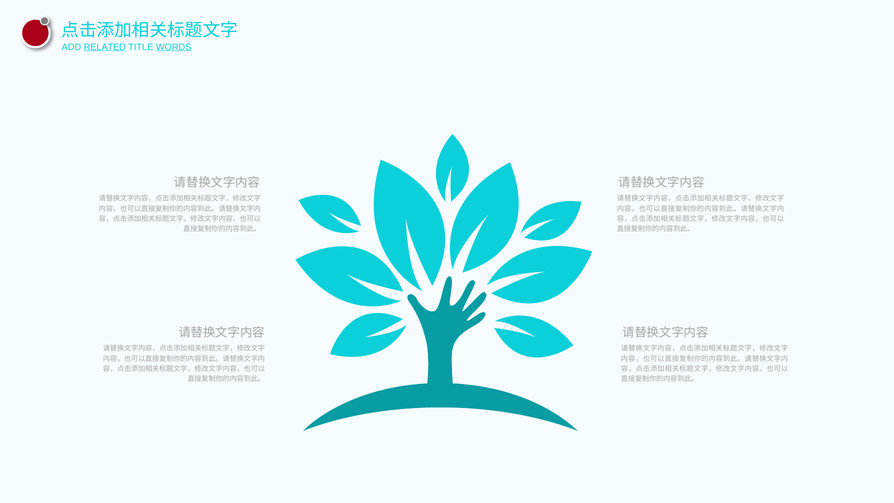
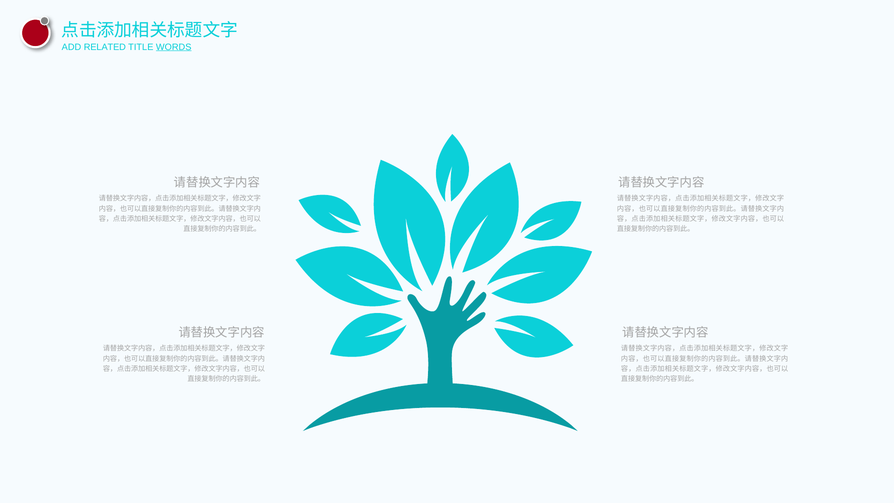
RELATED underline: present -> none (105, 47)
